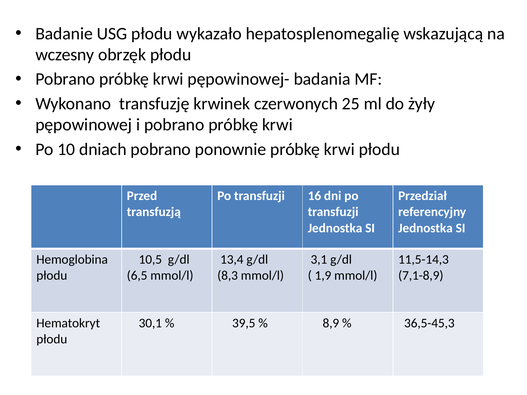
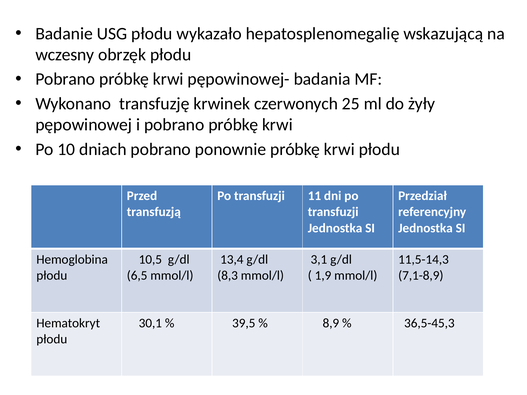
16: 16 -> 11 (314, 196)
